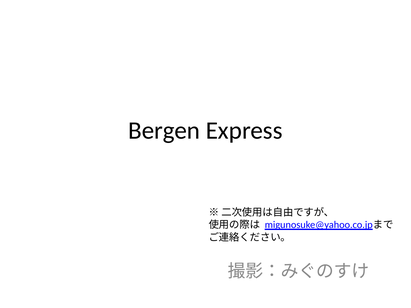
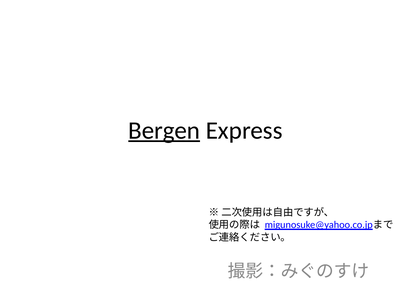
Bergen underline: none -> present (164, 131)
